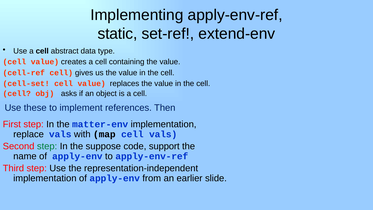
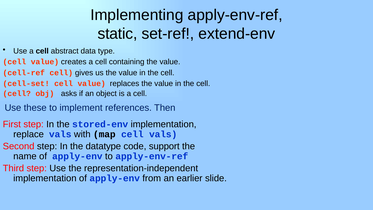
matter-env: matter-env -> stored-env (100, 124)
step colour: green -> black (47, 146)
suppose: suppose -> datatype (103, 146)
